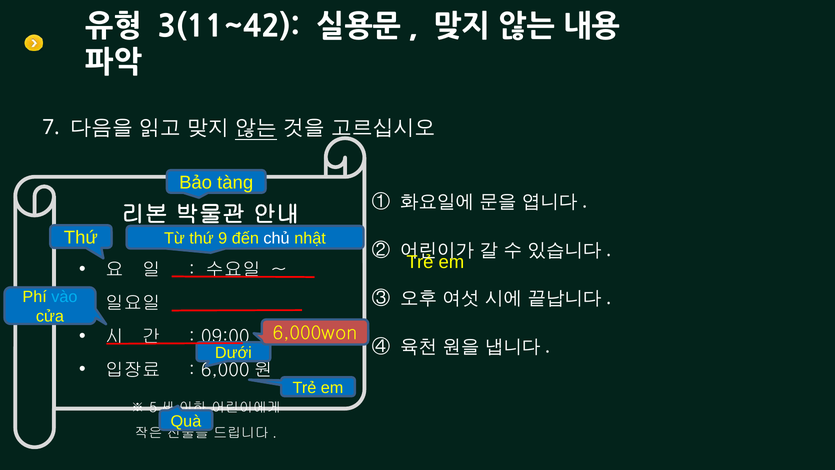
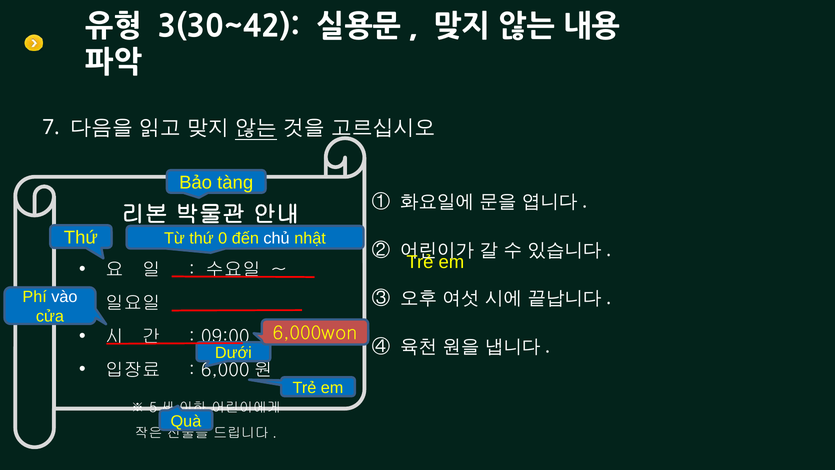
3(11~42: 3(11~42 -> 3(30~42 (229, 27)
9: 9 -> 0 (223, 238)
vào colour: light blue -> white (64, 297)
